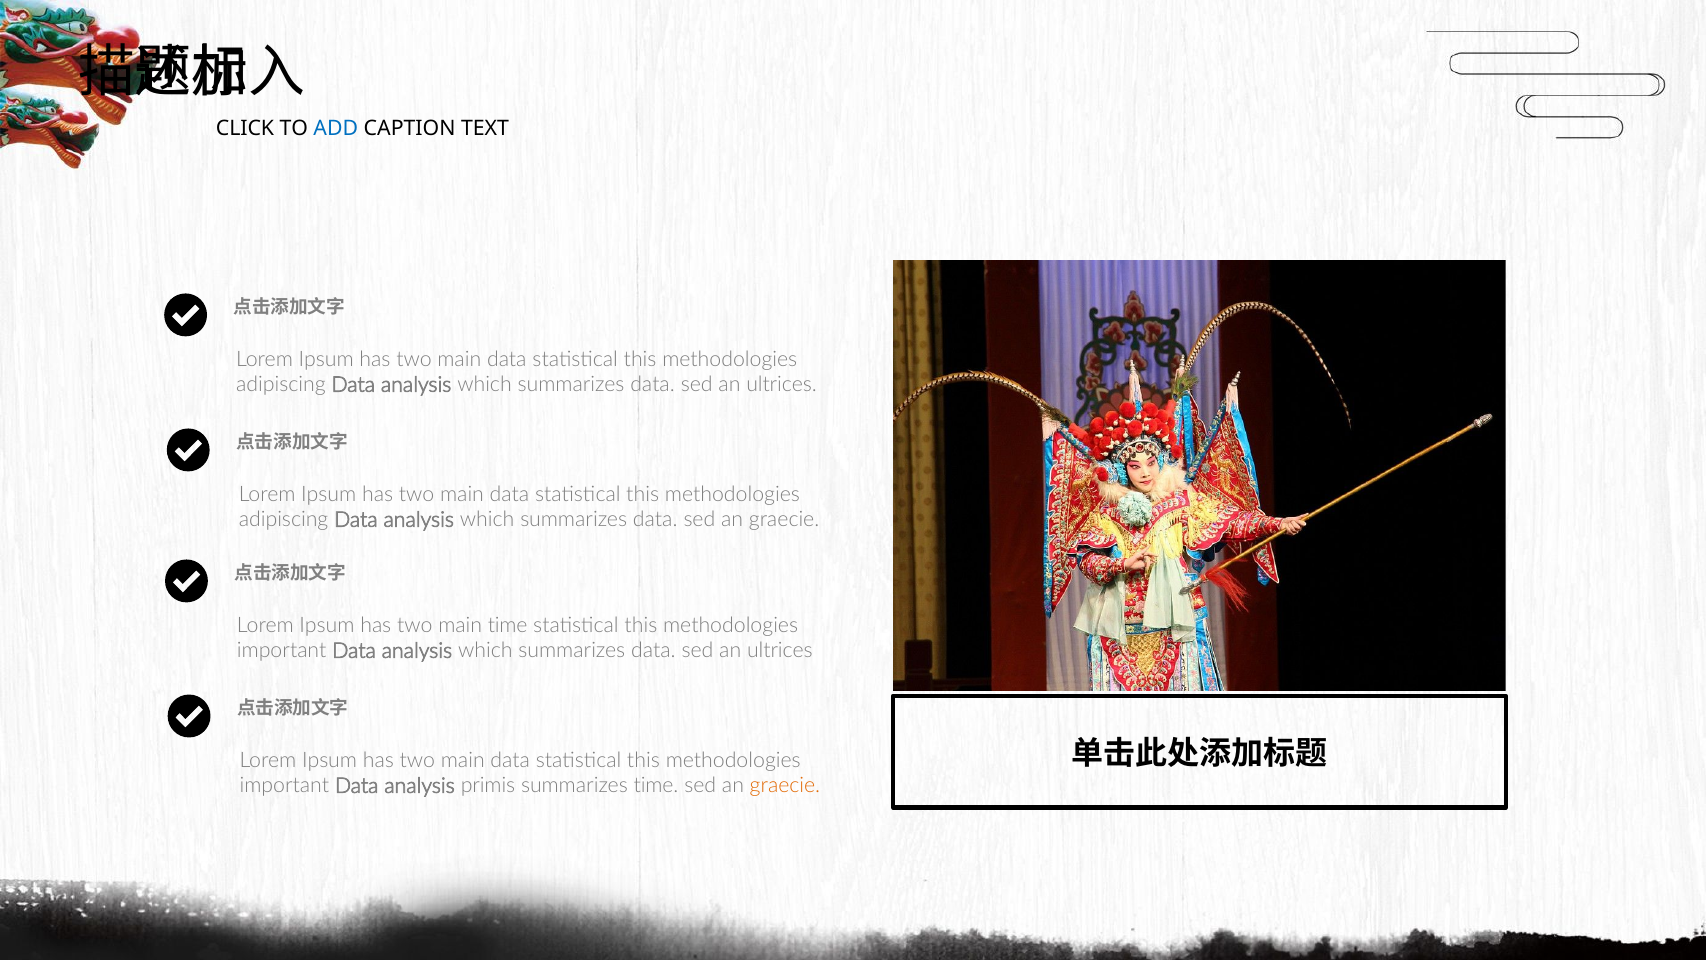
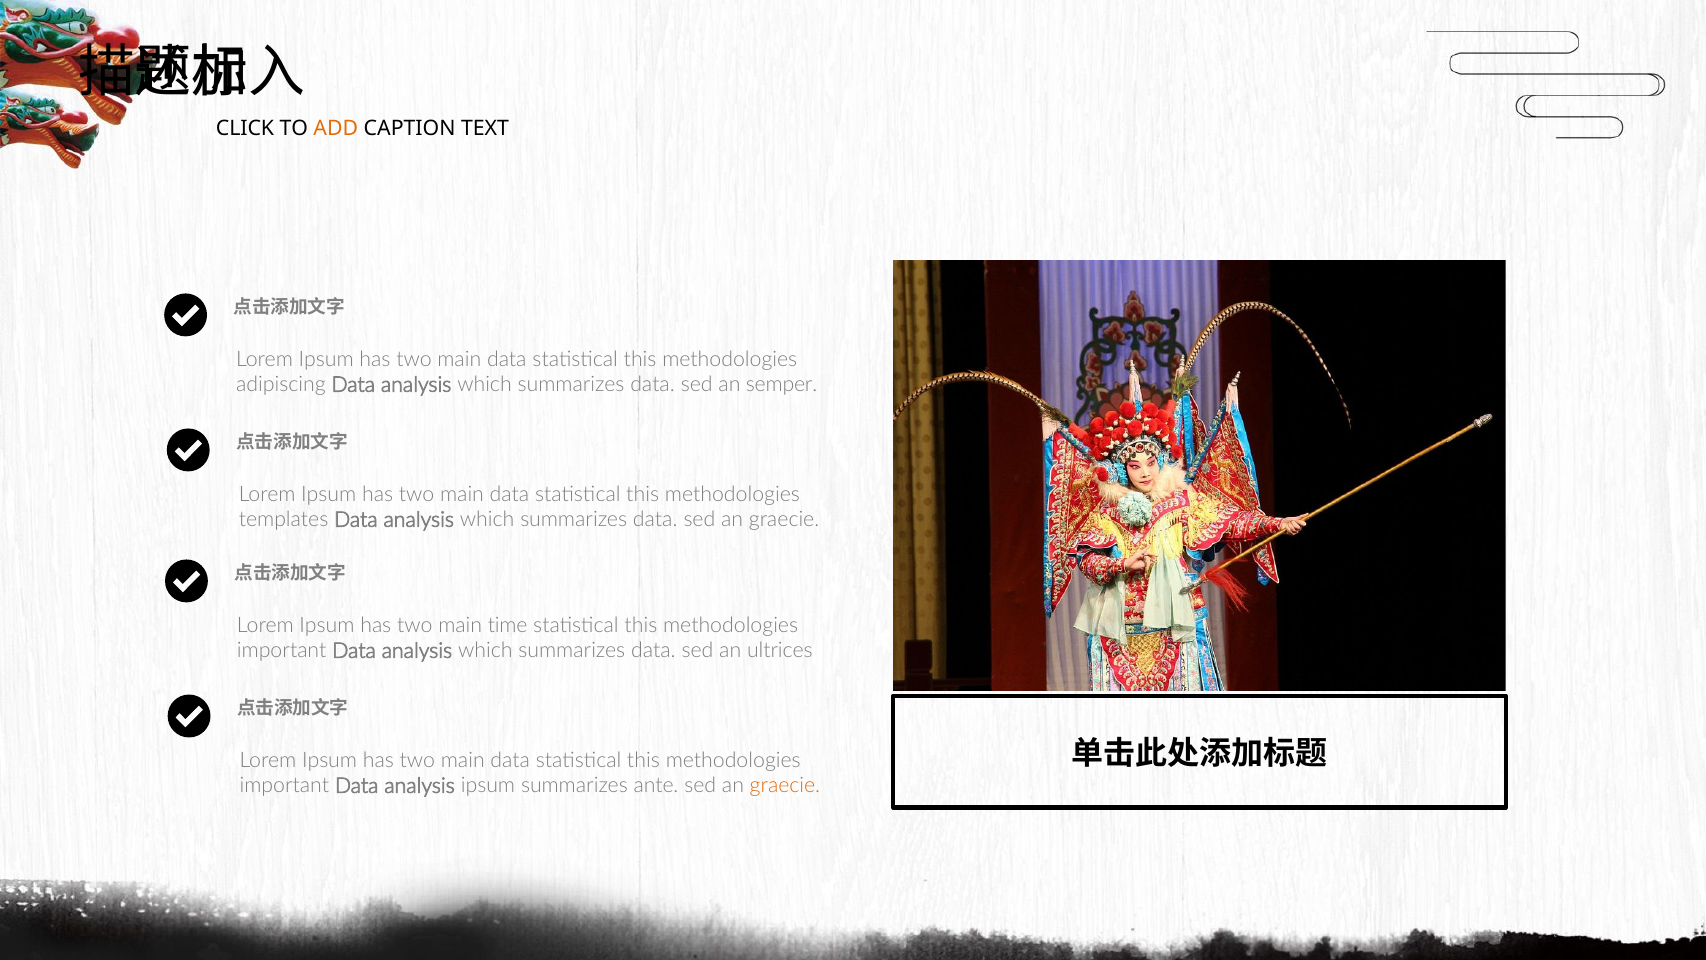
ADD colour: blue -> orange (336, 128)
ultrices: ultrices -> semper (782, 385)
adipiscing: adipiscing -> templates (284, 520)
analysis primis: primis -> ipsum (488, 786)
summarizes time: time -> ante (656, 786)
